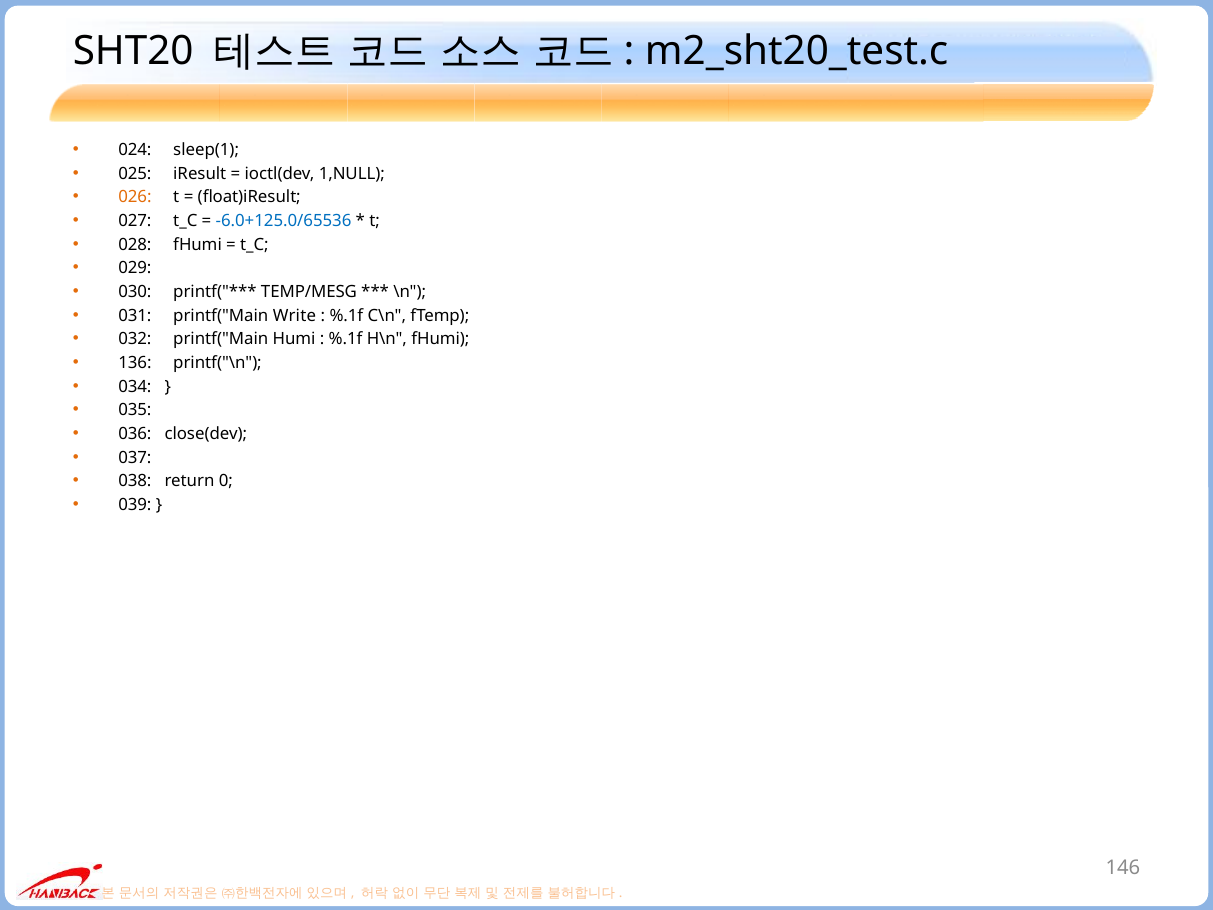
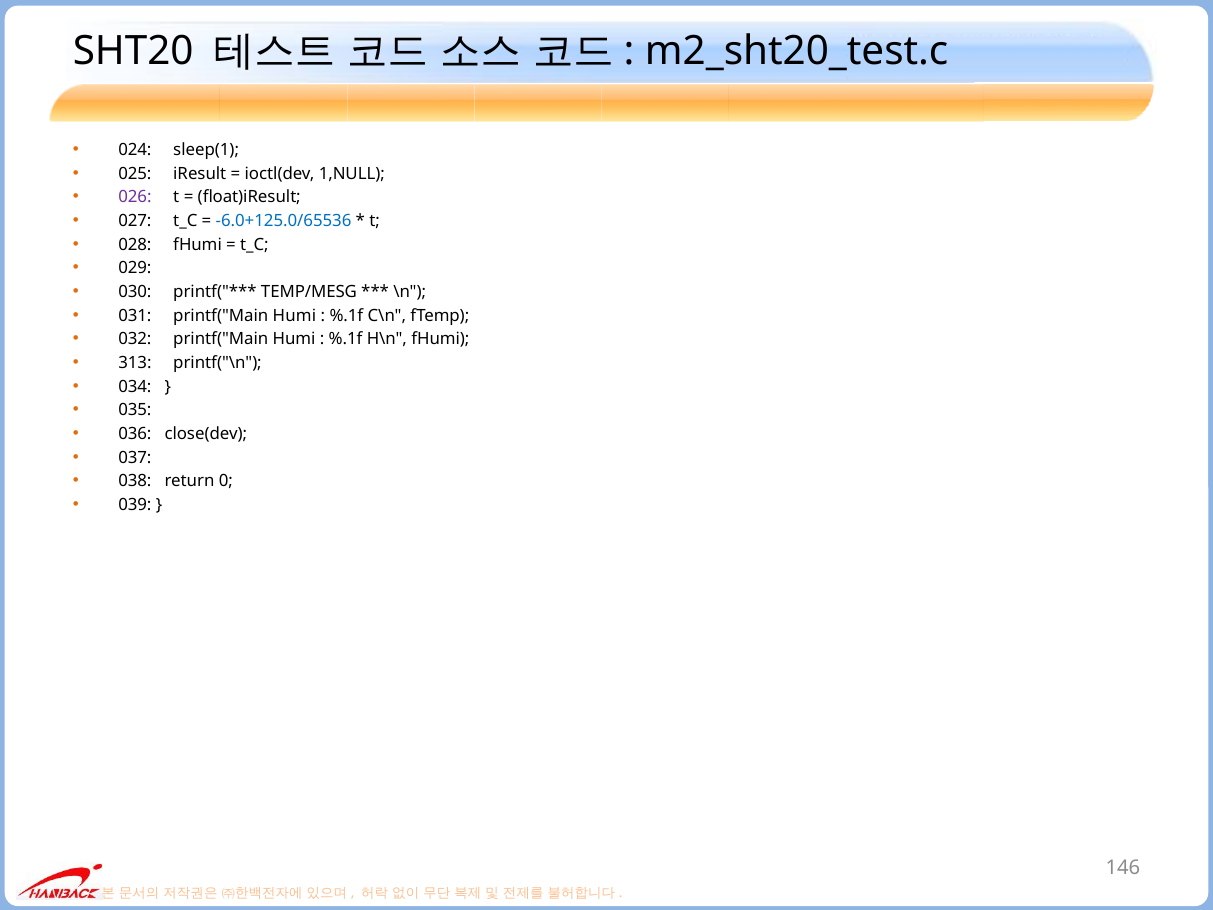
026 colour: orange -> purple (135, 197)
031 printf("Main Write: Write -> Humi (294, 315)
136: 136 -> 313 (135, 363)
